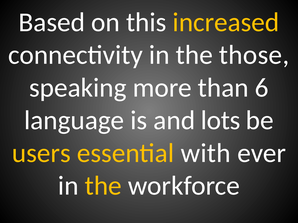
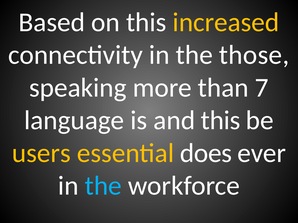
6: 6 -> 7 (262, 88)
and lots: lots -> this (221, 121)
with: with -> does (206, 153)
the colour: yellow -> light blue (103, 186)
